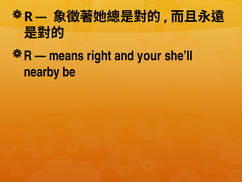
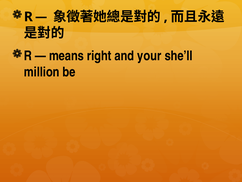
nearby: nearby -> million (42, 72)
